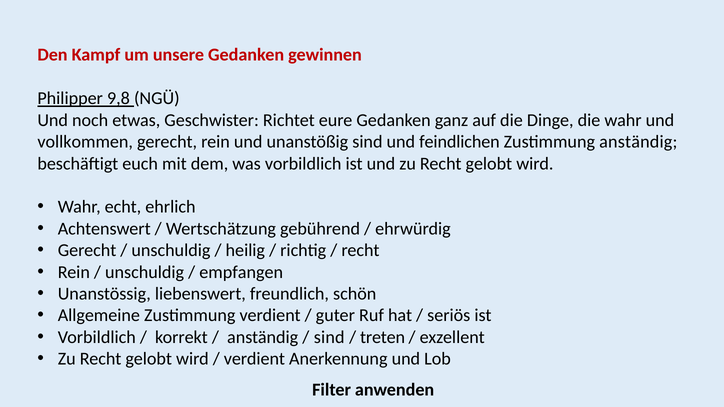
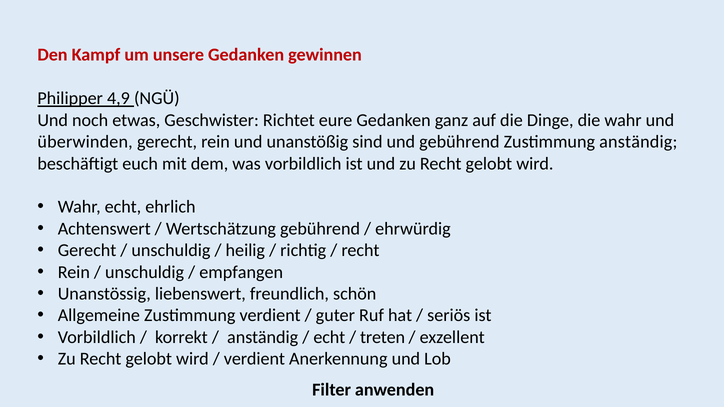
9,8: 9,8 -> 4,9 (118, 98)
vollkommen: vollkommen -> überwinden (85, 142)
und feindlichen: feindlichen -> gebührend (459, 142)
sind: sind -> echt (329, 337)
